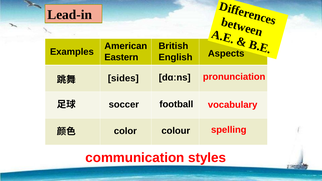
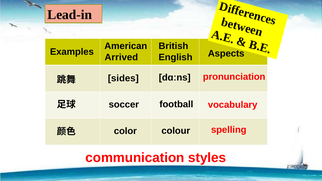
Eastern: Eastern -> Arrived (121, 57)
